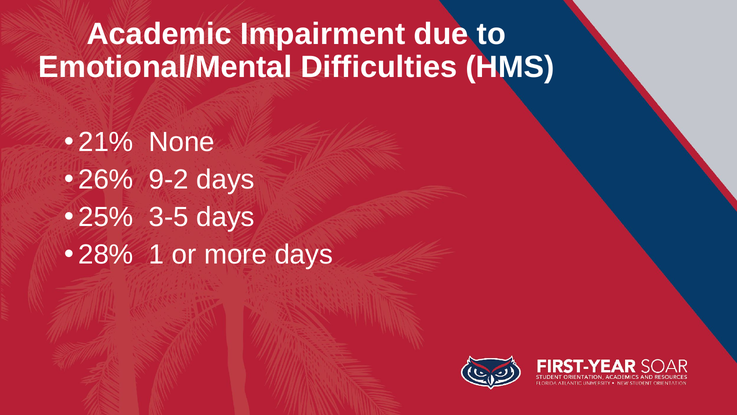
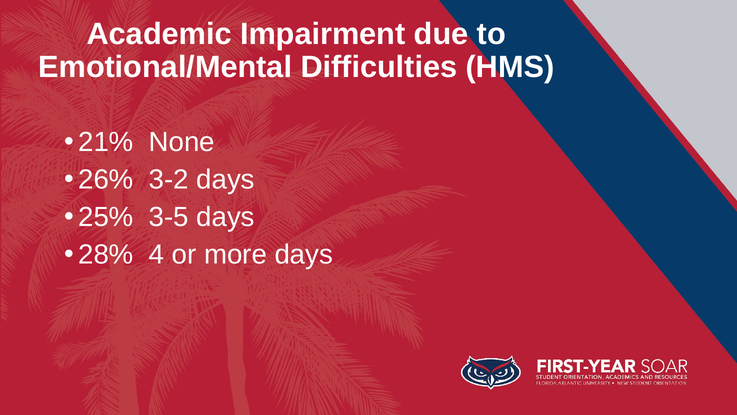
9-2: 9-2 -> 3-2 (169, 179)
1: 1 -> 4 (157, 254)
